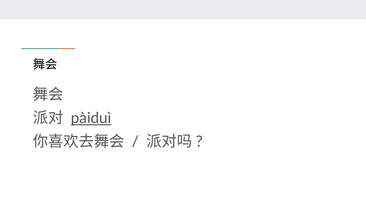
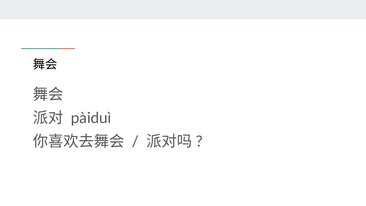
pàiduì underline: present -> none (91, 118)
